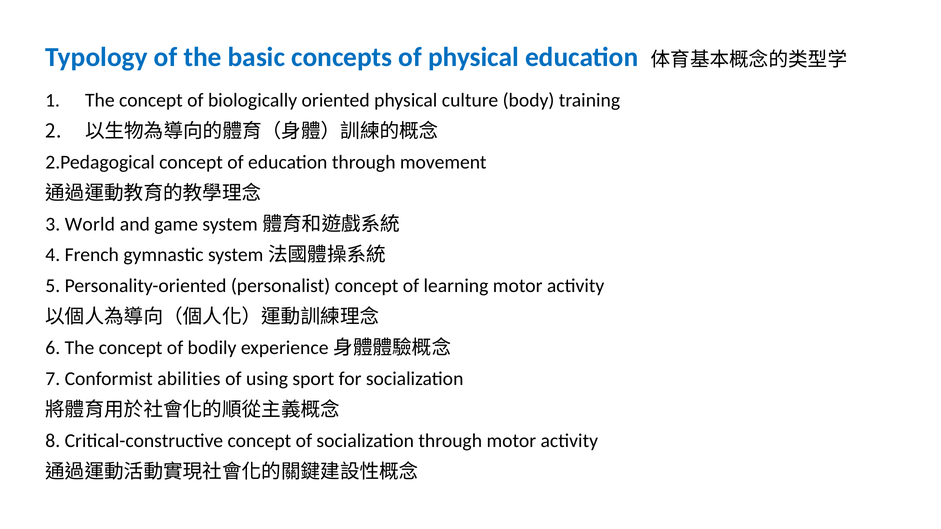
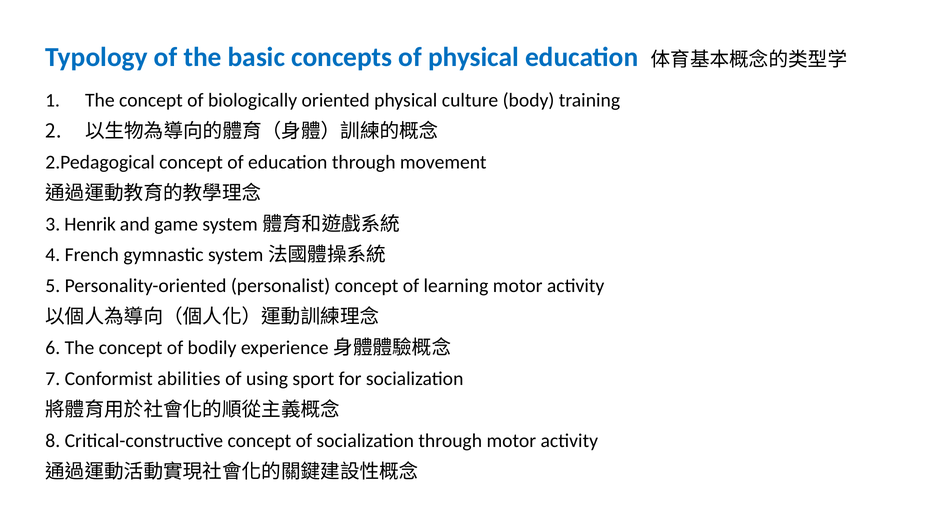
World: World -> Henrik (90, 224)
